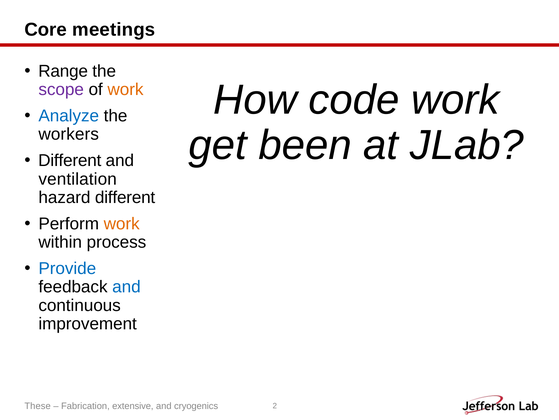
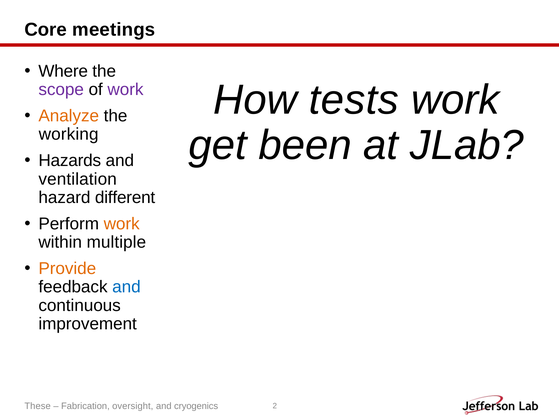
Range: Range -> Where (63, 71)
code: code -> tests (354, 100)
work colour: orange -> purple (125, 89)
Analyze colour: blue -> orange (69, 116)
workers: workers -> working (69, 134)
Different: Different -> Hazards (70, 160)
process: process -> multiple (116, 242)
Provide colour: blue -> orange (67, 268)
extensive: extensive -> oversight (133, 406)
